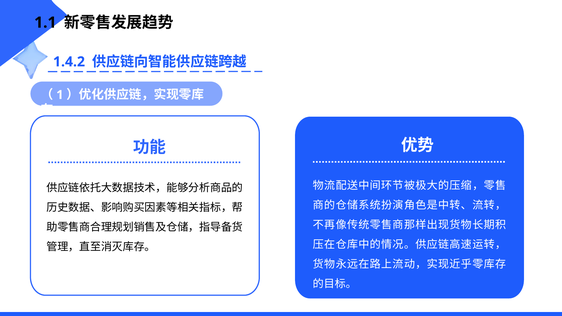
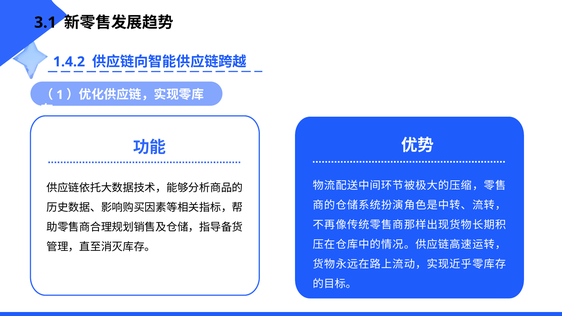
1.1: 1.1 -> 3.1 (45, 23)
